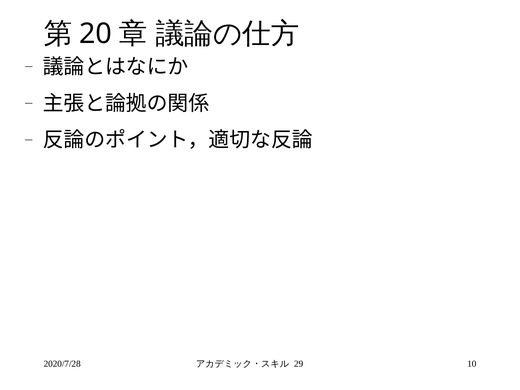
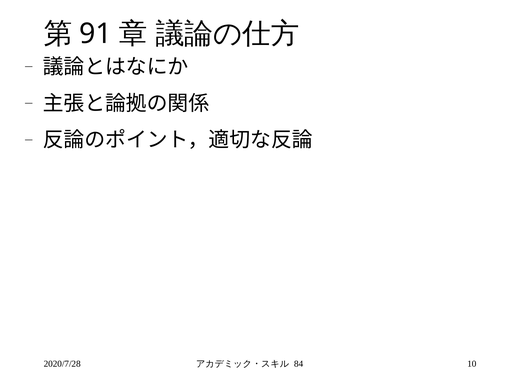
20: 20 -> 91 (96, 34)
29: 29 -> 84 (299, 364)
